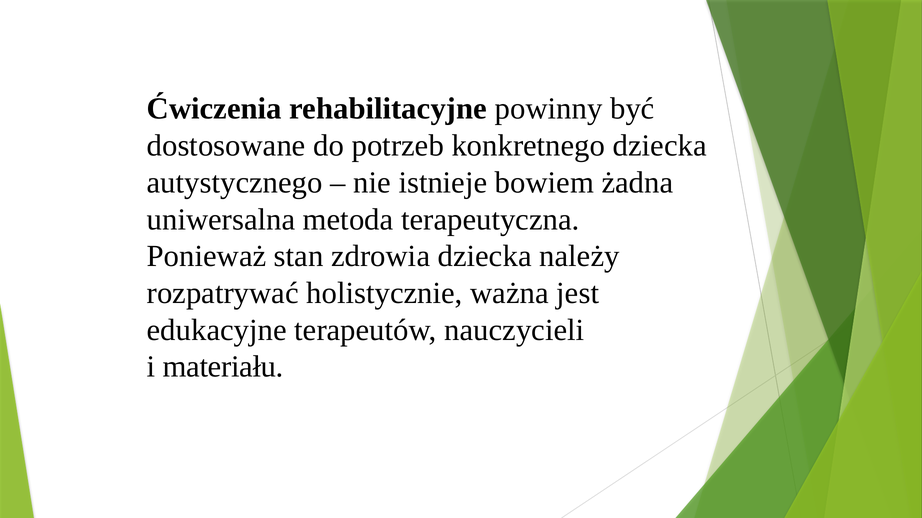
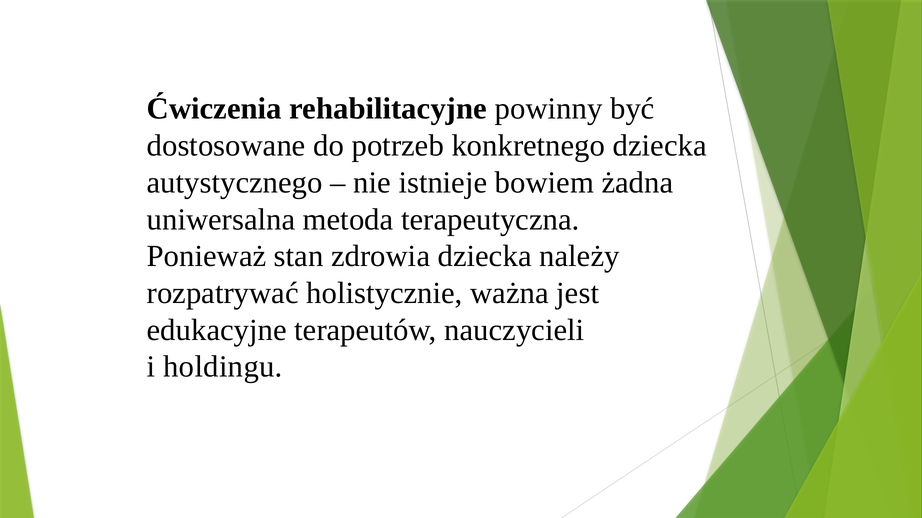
materiału: materiału -> holdingu (223, 367)
